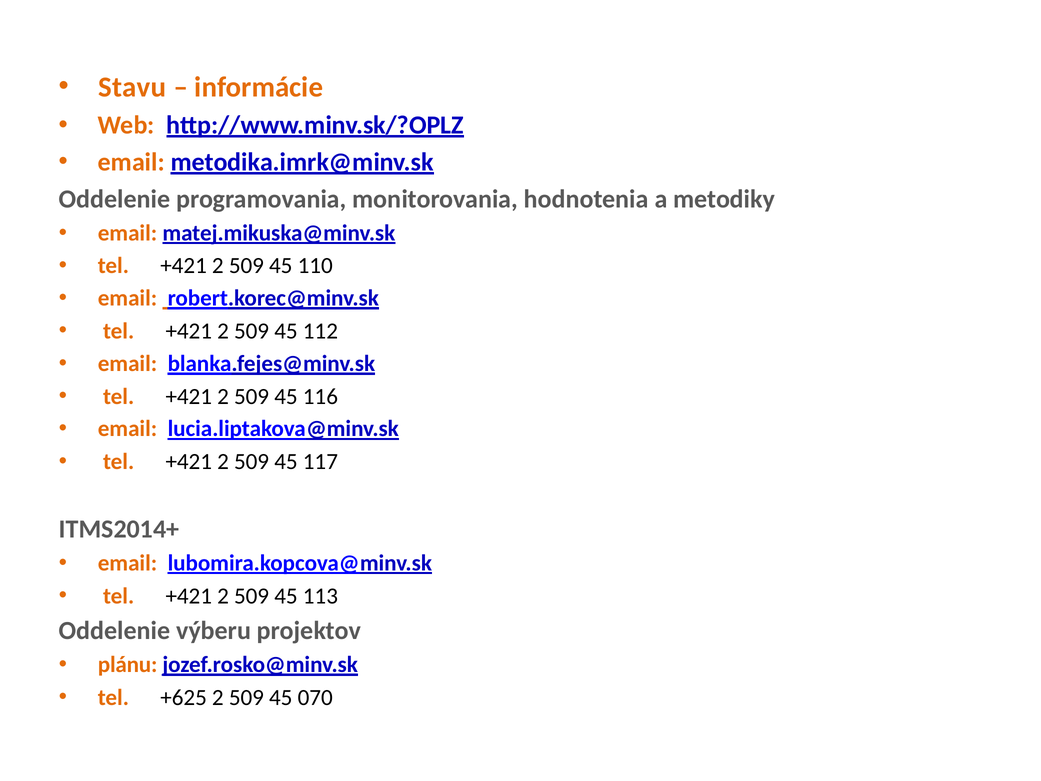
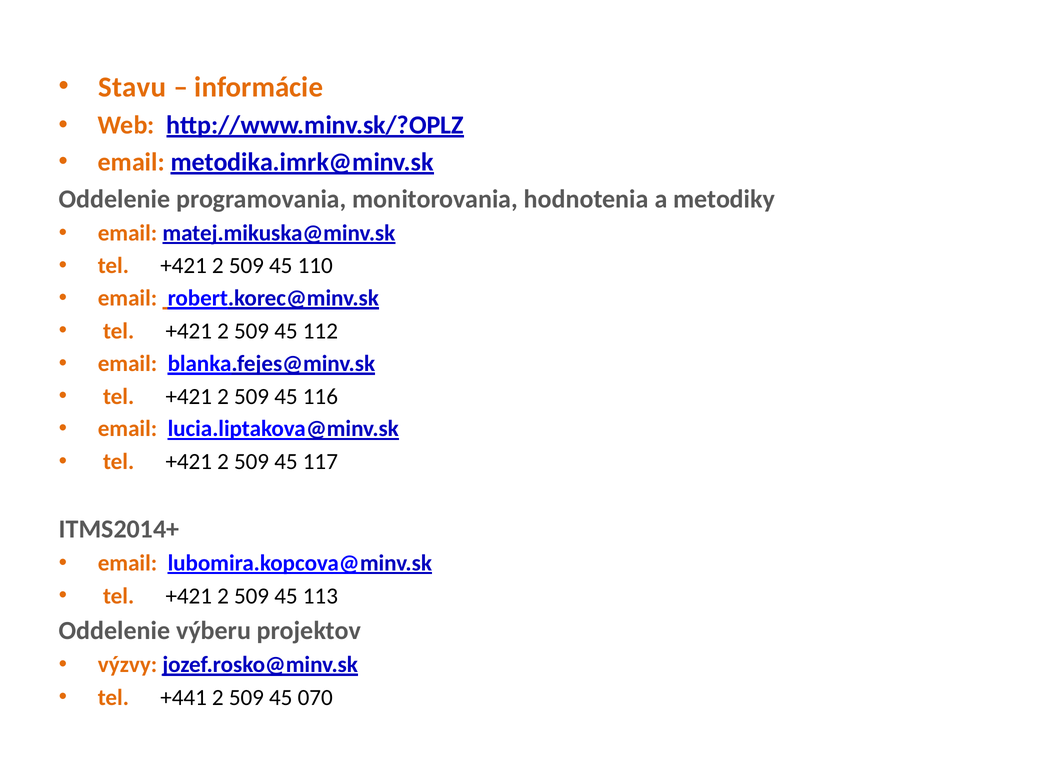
plánu: plánu -> výzvy (128, 665)
+625: +625 -> +441 (184, 697)
